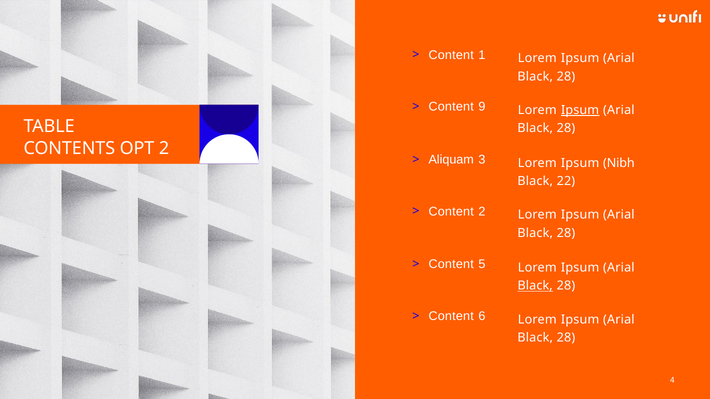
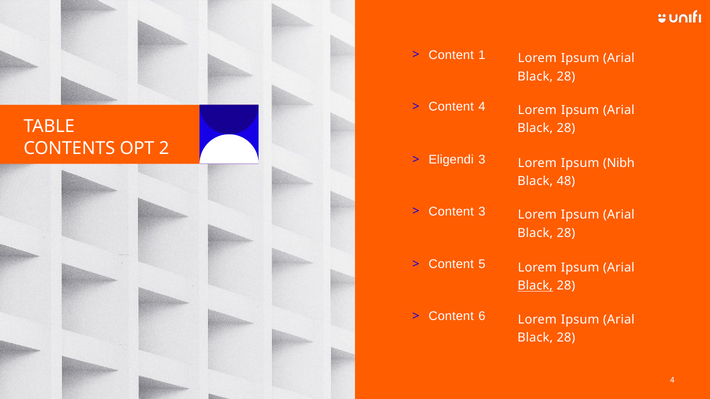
Content 9: 9 -> 4 (482, 107)
Ipsum underline: present -> none (580, 110)
Aliquam: Aliquam -> Eligendi (451, 160)
22: 22 -> 48 (566, 181)
Content 2: 2 -> 3 (482, 212)
